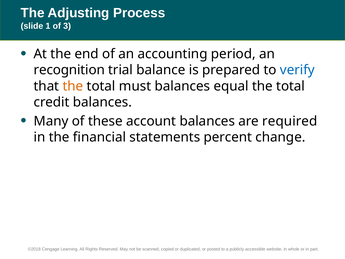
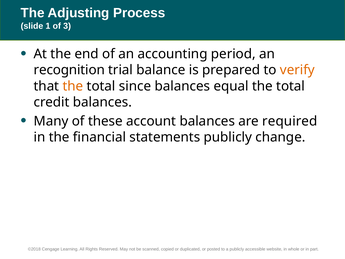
verify colour: blue -> orange (297, 70)
must: must -> since (135, 86)
statements percent: percent -> publicly (228, 137)
